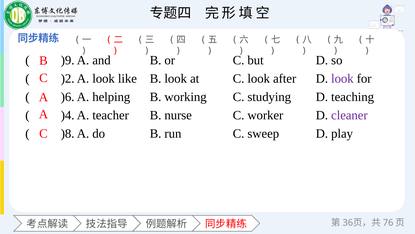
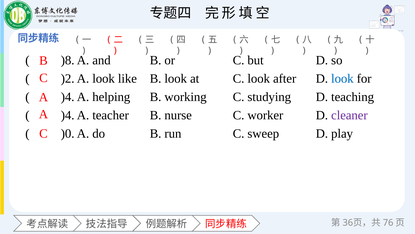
)9: )9 -> )8 (68, 60)
look colour: purple -> blue (342, 79)
)6: )6 -> )4 (68, 97)
)8: )8 -> )0 (68, 133)
